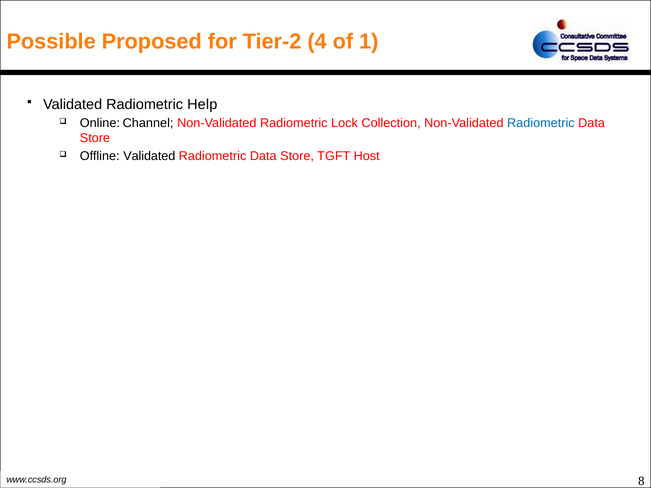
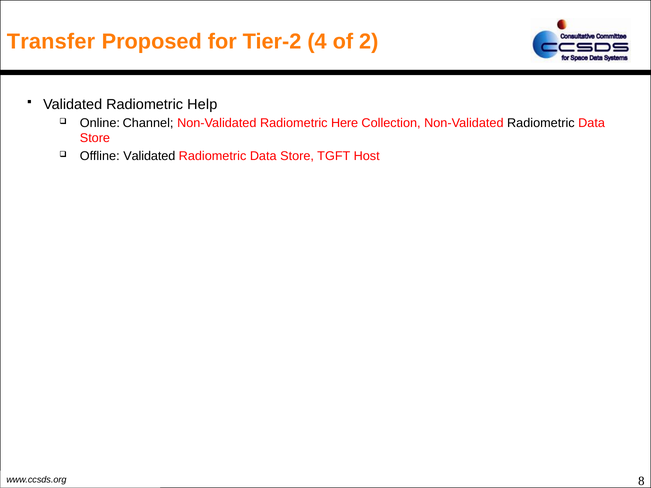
Possible: Possible -> Transfer (51, 42)
1: 1 -> 2 (369, 42)
Lock: Lock -> Here (345, 123)
Radiometric colour: blue -> black (541, 123)
